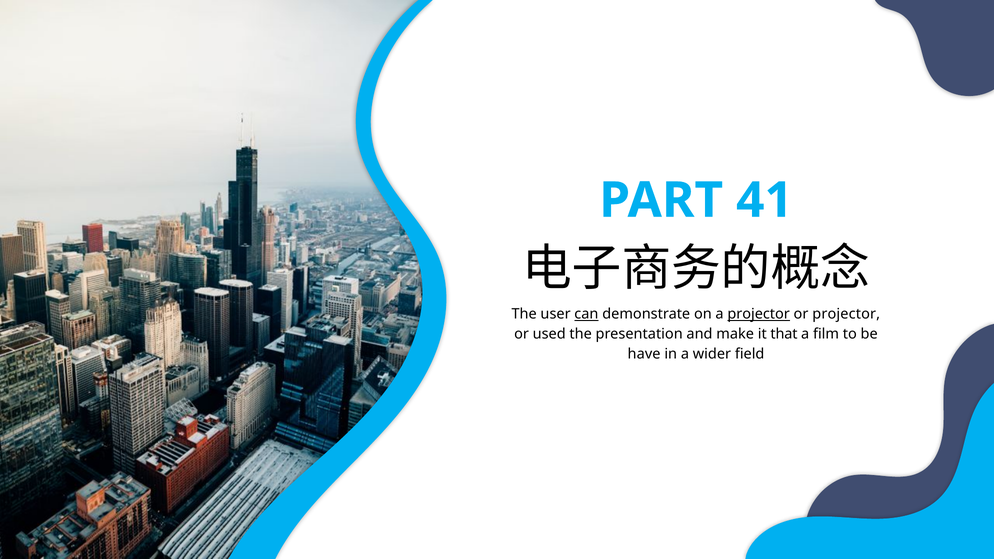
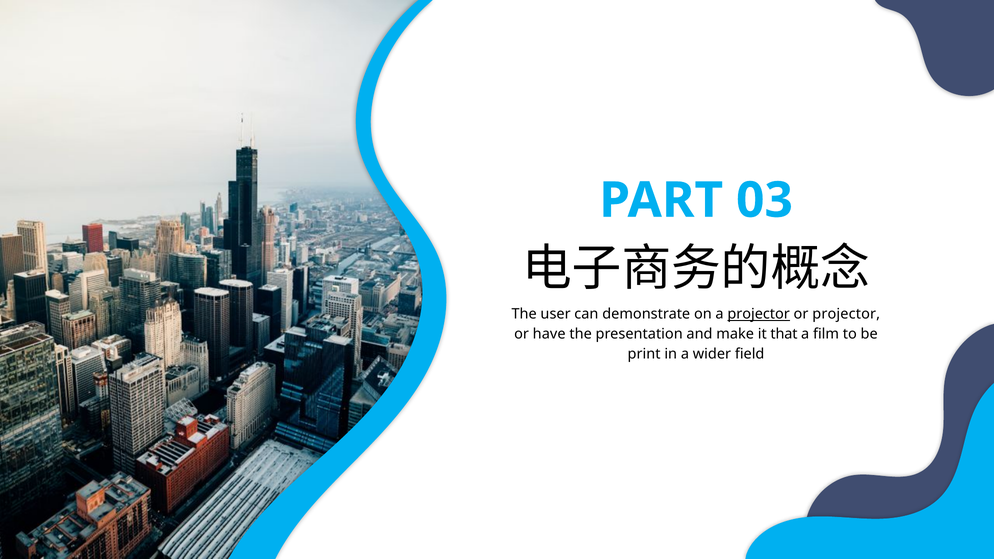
41: 41 -> 03 (764, 200)
can underline: present -> none (586, 314)
used: used -> have (549, 334)
have: have -> print (644, 354)
